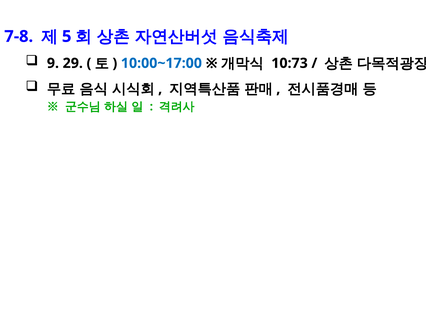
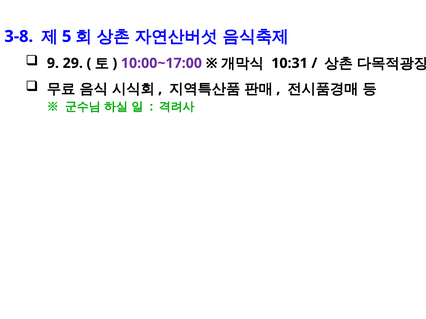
7-8: 7-8 -> 3-8 (19, 36)
10:00~17:00 colour: blue -> purple (161, 63)
10:73: 10:73 -> 10:31 (290, 63)
